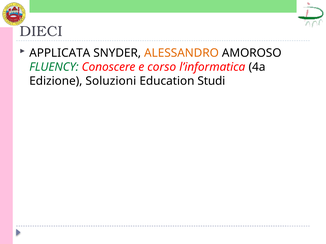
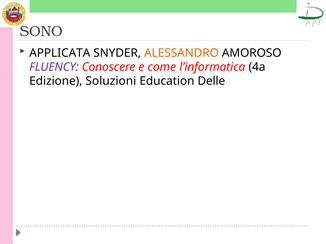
DIECI: DIECI -> SONO (41, 31)
FLUENCY colour: green -> purple (54, 67)
corso: corso -> come (162, 67)
Studi: Studi -> Delle (211, 81)
